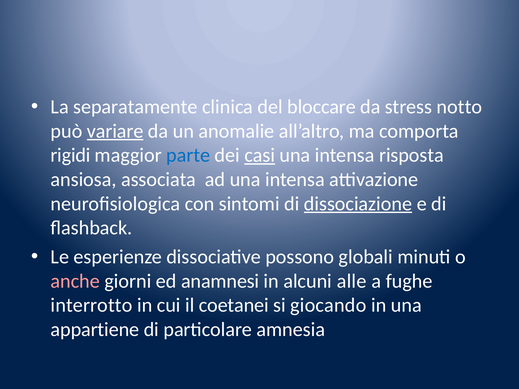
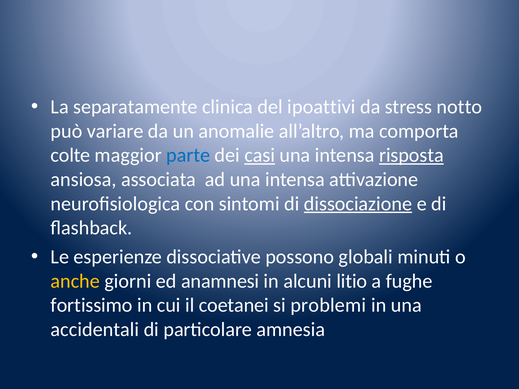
bloccare: bloccare -> ipoattivi (321, 107)
variare underline: present -> none (115, 131)
rigidi: rigidi -> colte (70, 155)
risposta underline: none -> present (411, 155)
anche colour: pink -> yellow (75, 281)
alle: alle -> litio (352, 281)
interrotto: interrotto -> fortissimo (92, 305)
giocando: giocando -> problemi (328, 305)
appartiene: appartiene -> accidentali (95, 330)
